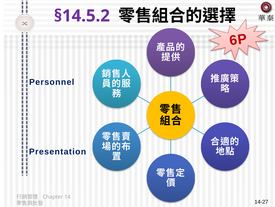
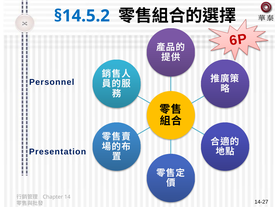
§14.5.2 colour: purple -> blue (82, 16)
